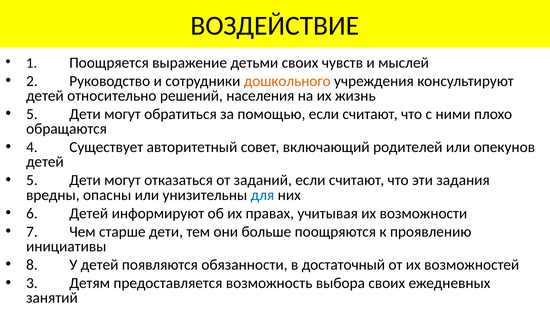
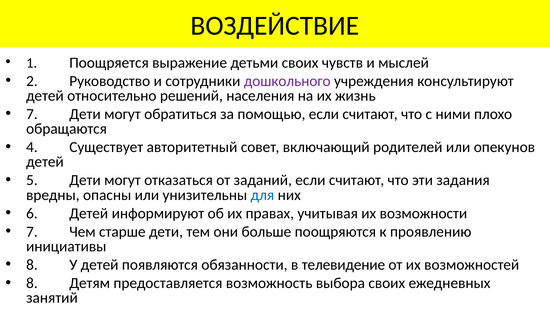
дошкольного colour: orange -> purple (287, 81)
5: 5 -> 7 (32, 114)
достаточный: достаточный -> телевидение (343, 264)
3: 3 -> 8 (32, 283)
